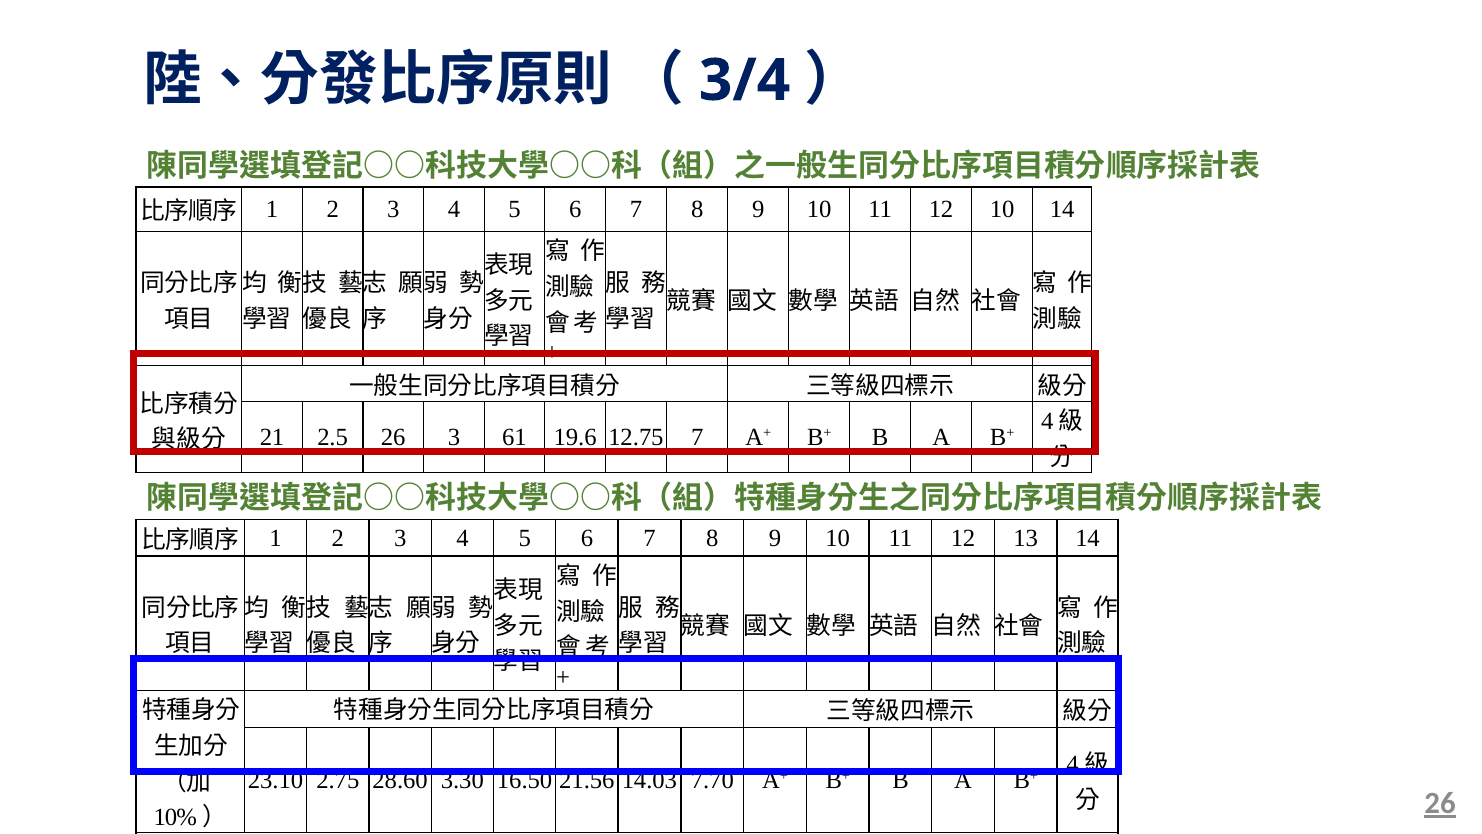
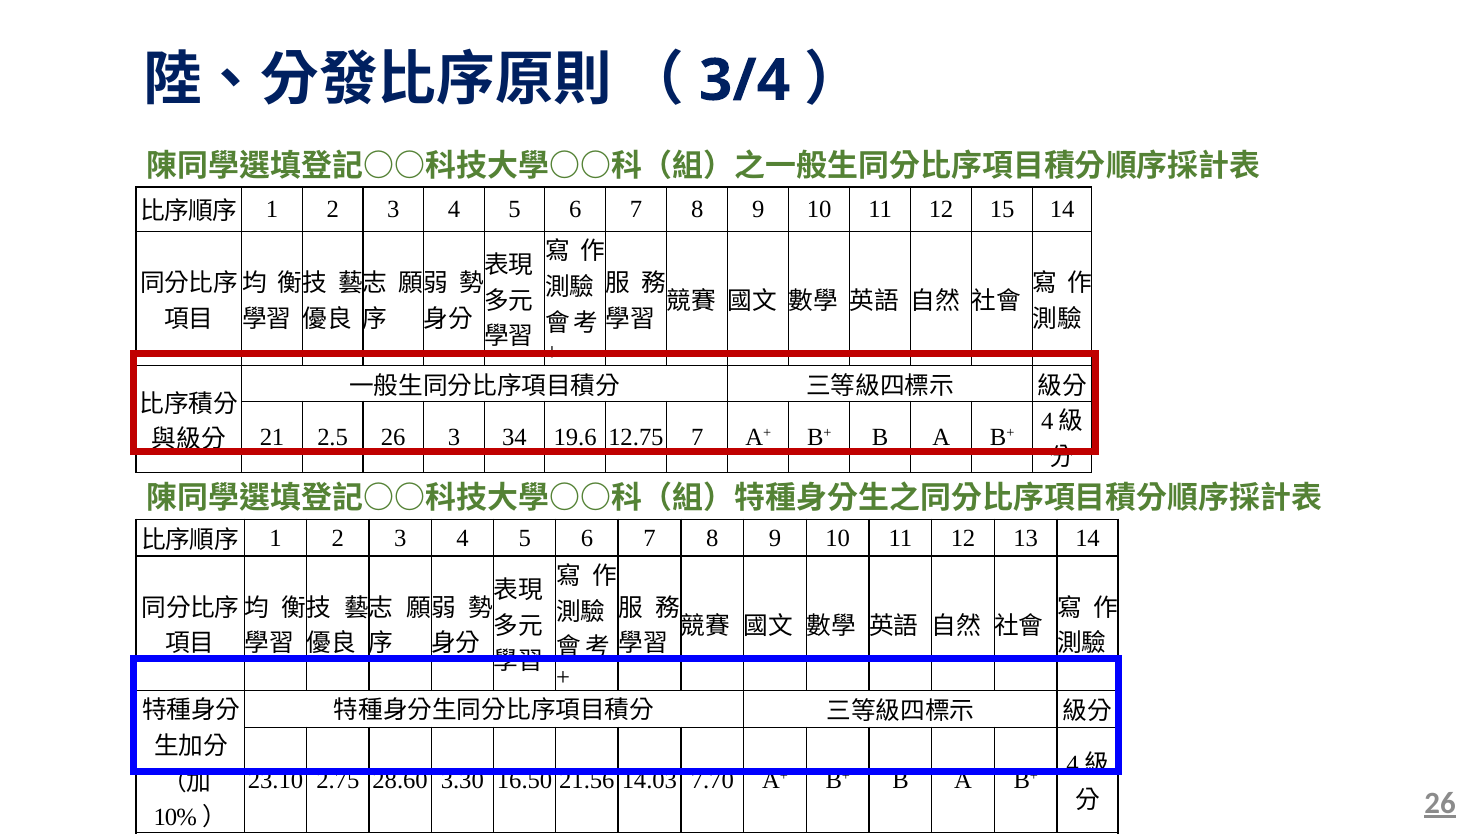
12 10: 10 -> 15 (1002, 209)
61: 61 -> 34 (514, 437)
